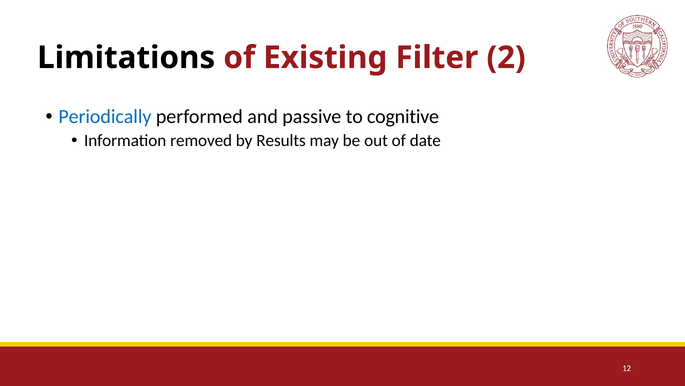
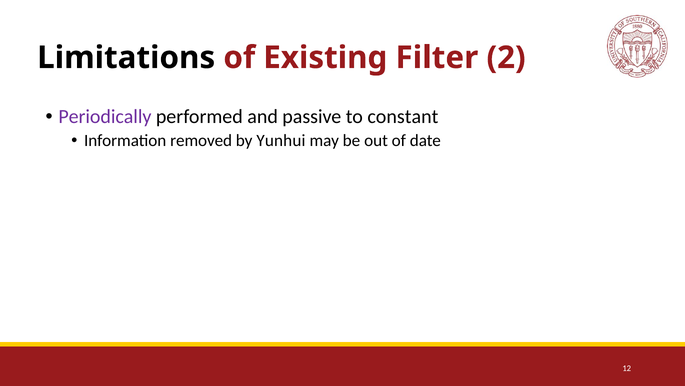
Periodically colour: blue -> purple (105, 117)
cognitive: cognitive -> constant (403, 117)
Results: Results -> Yunhui (281, 140)
